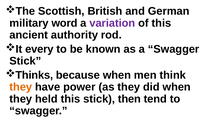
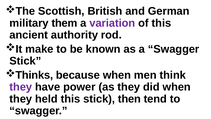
word: word -> them (64, 23)
every: every -> make (39, 49)
they colour: orange -> purple (21, 87)
